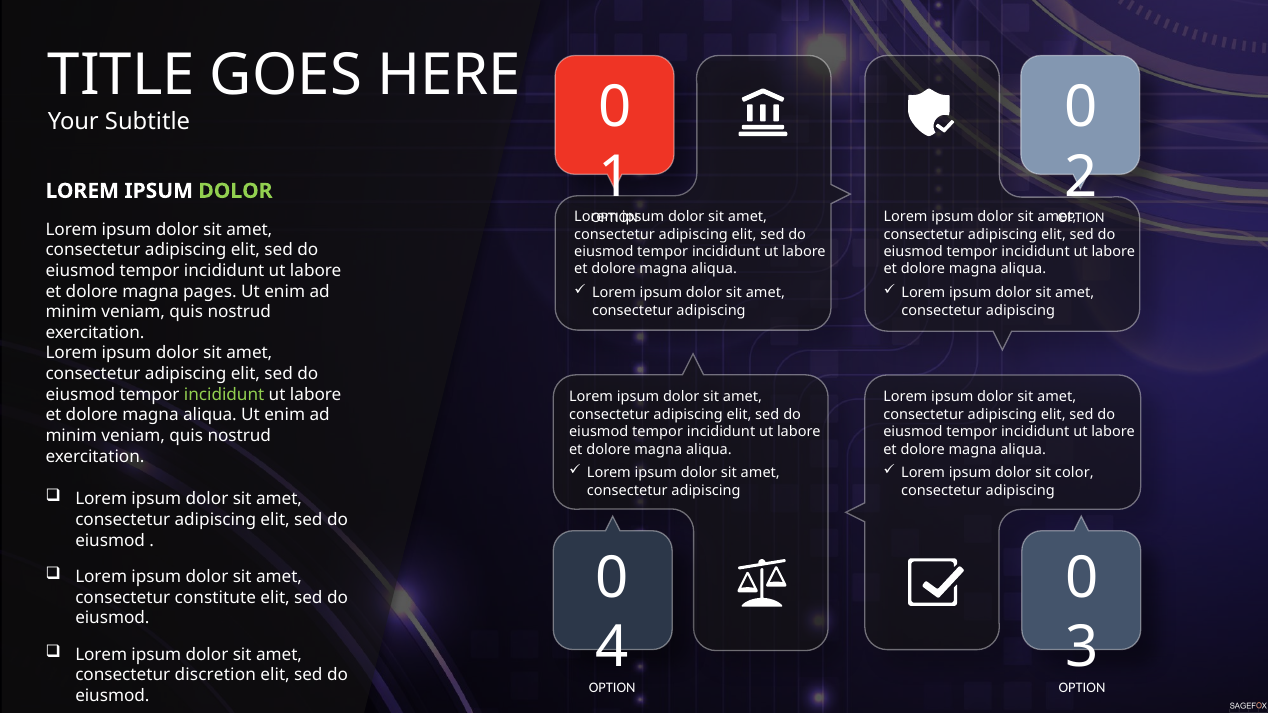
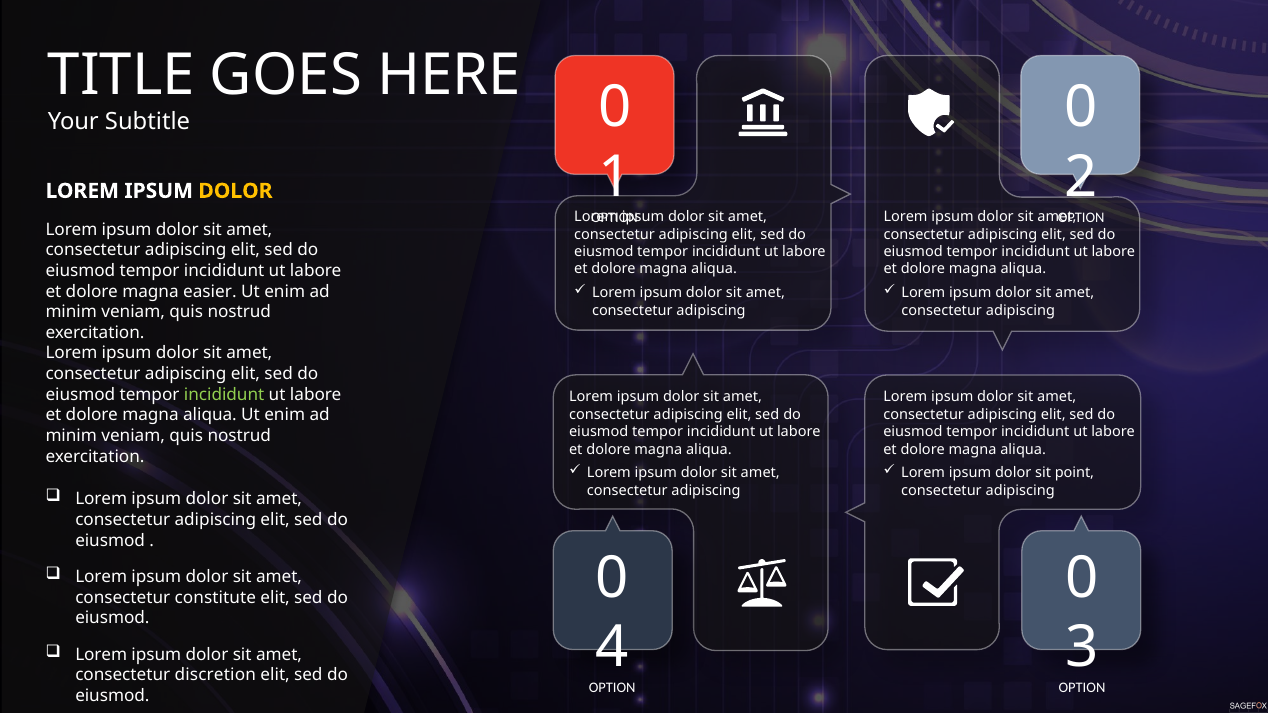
DOLOR colour: light green -> yellow (235, 191)
pages: pages -> easier (210, 291)
color: color -> point (1075, 473)
